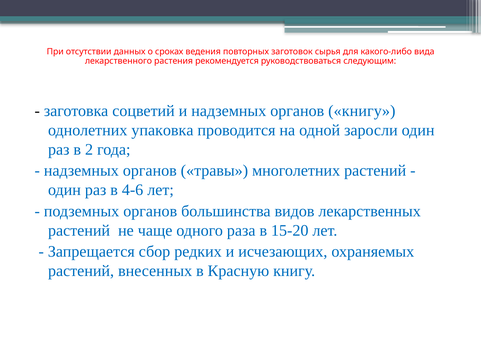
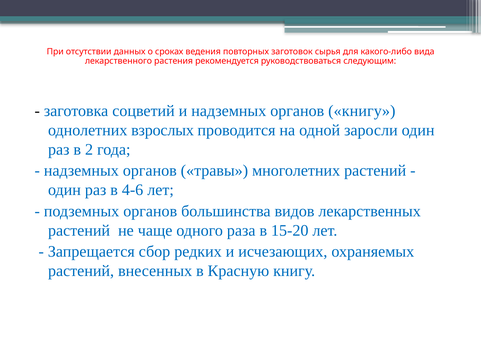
упаковка: упаковка -> взрослых (163, 130)
